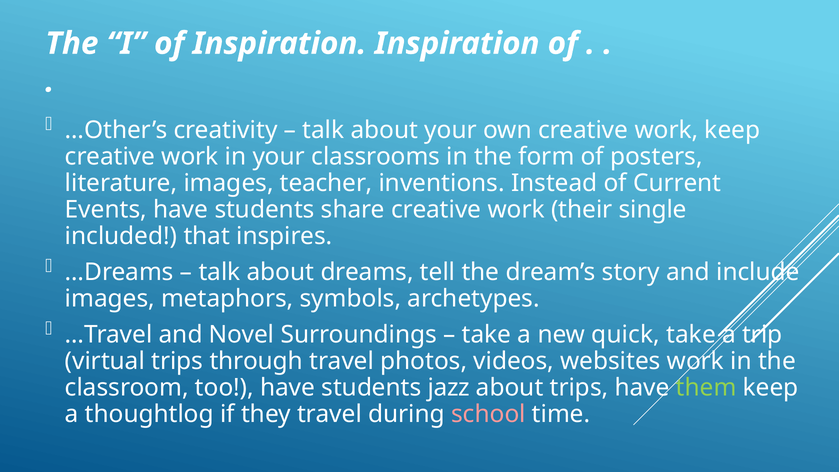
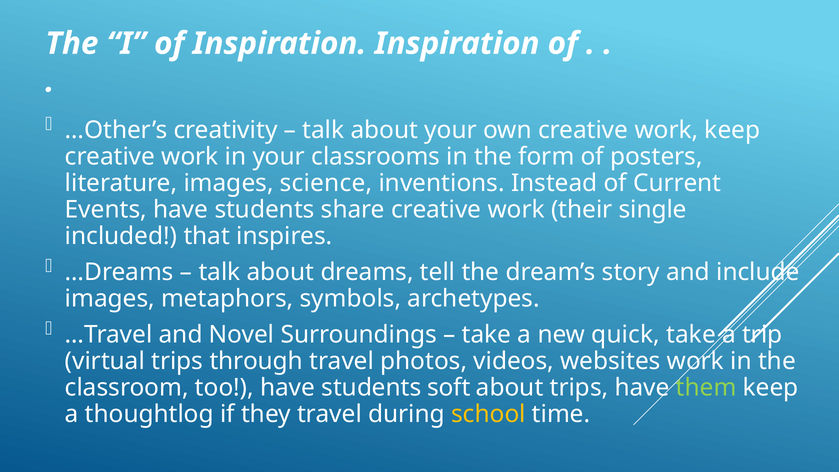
teacher: teacher -> science (326, 183)
jazz: jazz -> soft (449, 388)
school colour: pink -> yellow (488, 414)
